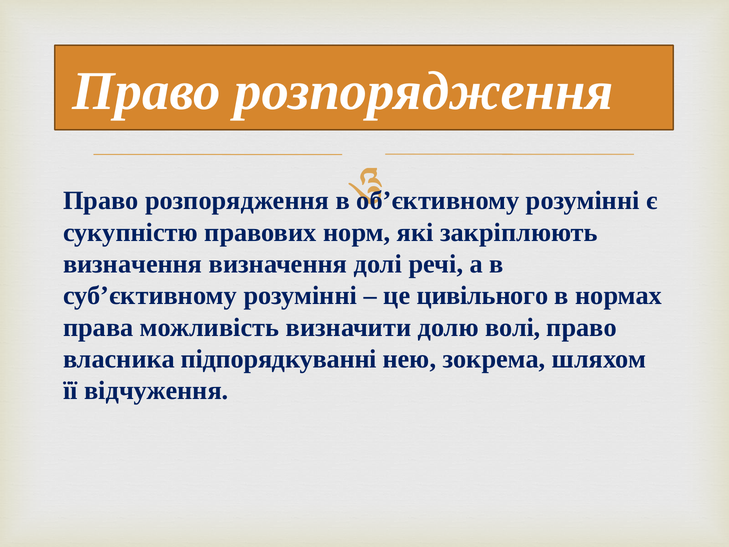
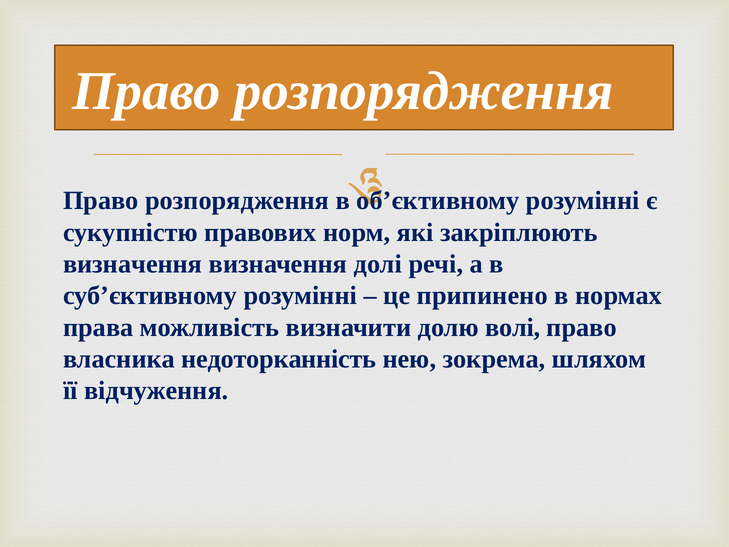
цивільного: цивільного -> припинено (482, 296)
підпорядкуванні: підпорядкуванні -> недоторканність (279, 359)
